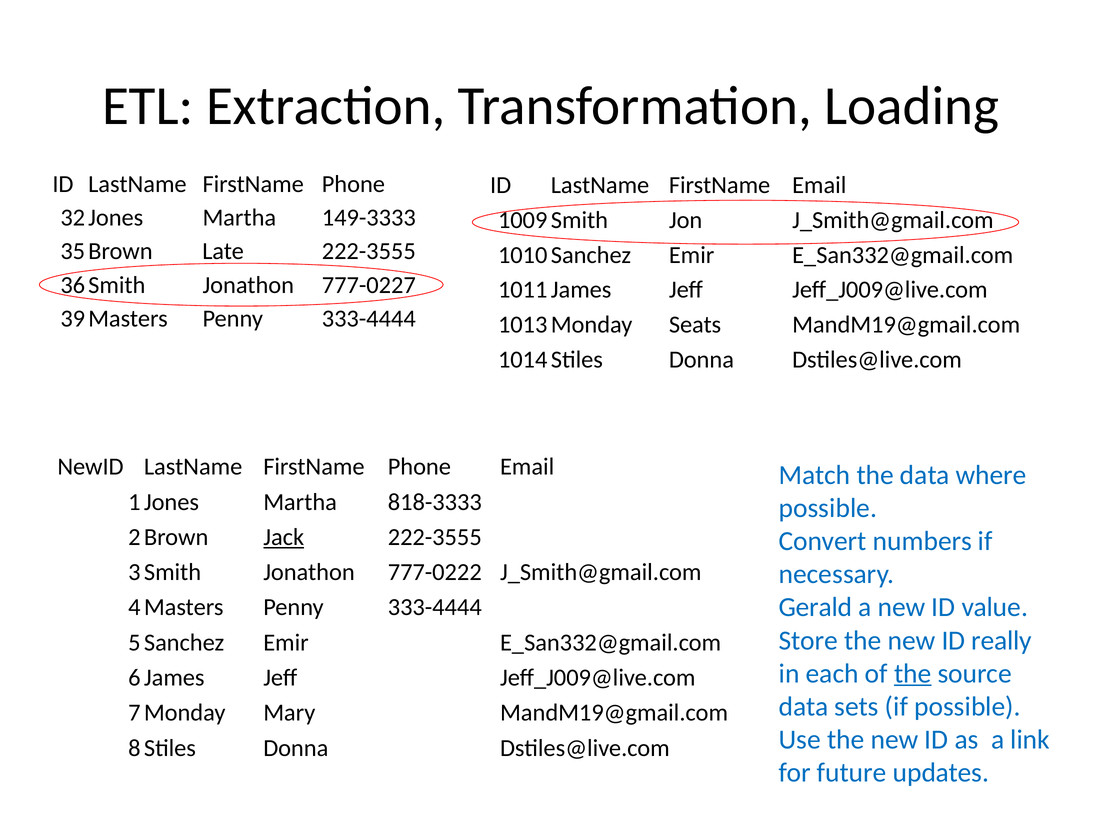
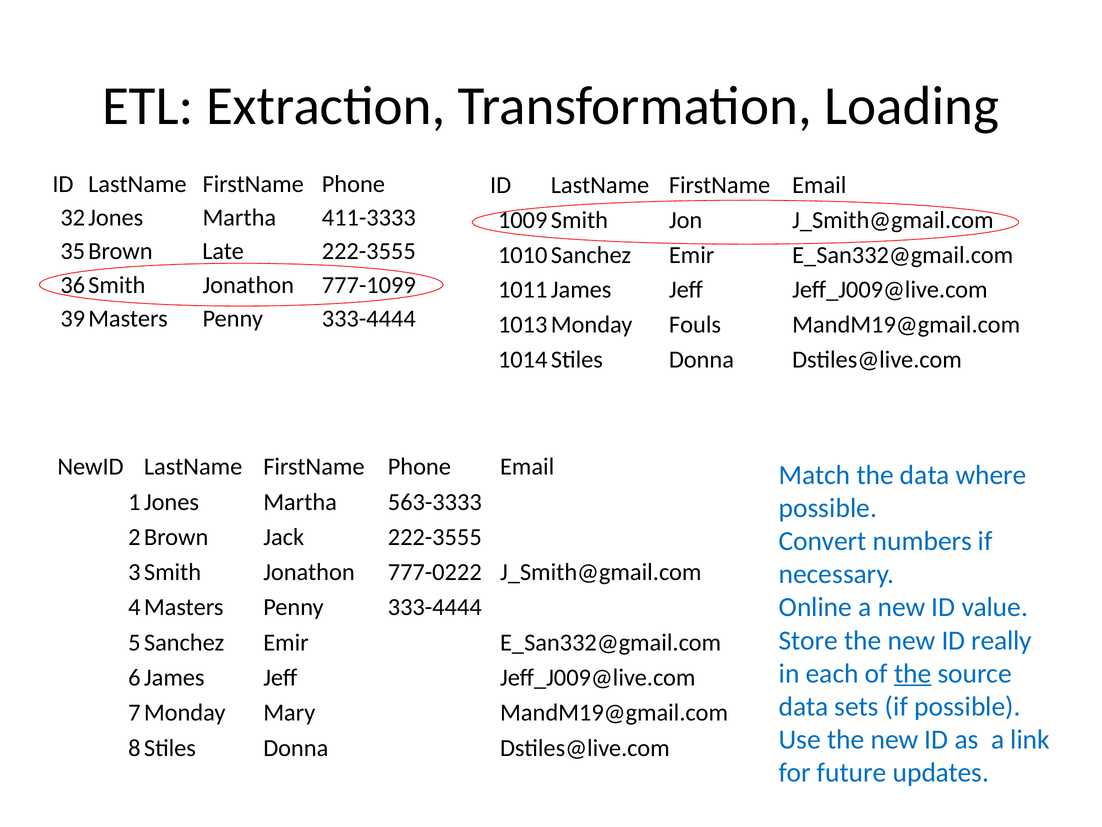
149-3333: 149-3333 -> 411-3333 (369, 218)
777-0227: 777-0227 -> 777-1099 (369, 285)
Seats: Seats -> Fouls (695, 325)
818-3333: 818-3333 -> 563-3333 (435, 502)
Jack underline: present -> none (284, 537)
Gerald: Gerald -> Online (815, 607)
